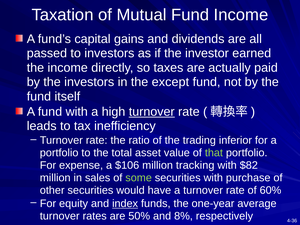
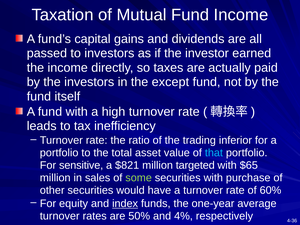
turnover underline: present -> none (152, 112)
that colour: light green -> light blue (214, 153)
expense: expense -> sensitive (81, 165)
$106: $106 -> $821 (127, 165)
tracking: tracking -> targeted (195, 165)
$82: $82 -> $65 (249, 165)
8%: 8% -> 4% (183, 216)
